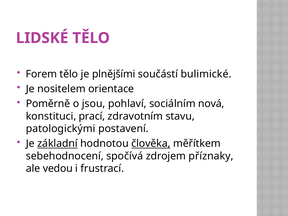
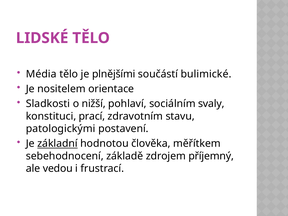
Forem: Forem -> Média (41, 74)
Poměrně: Poměrně -> Sladkosti (48, 104)
jsou: jsou -> nižší (94, 104)
nová: nová -> svaly (211, 104)
člověka underline: present -> none (151, 144)
spočívá: spočívá -> základě (125, 156)
příznaky: příznaky -> příjemný (211, 156)
